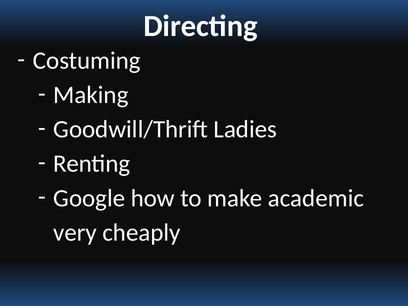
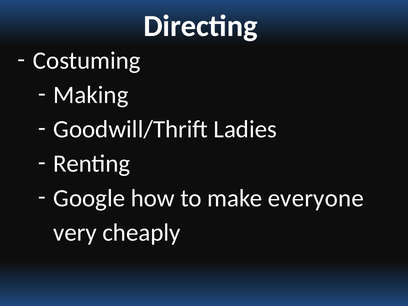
academic: academic -> everyone (316, 198)
